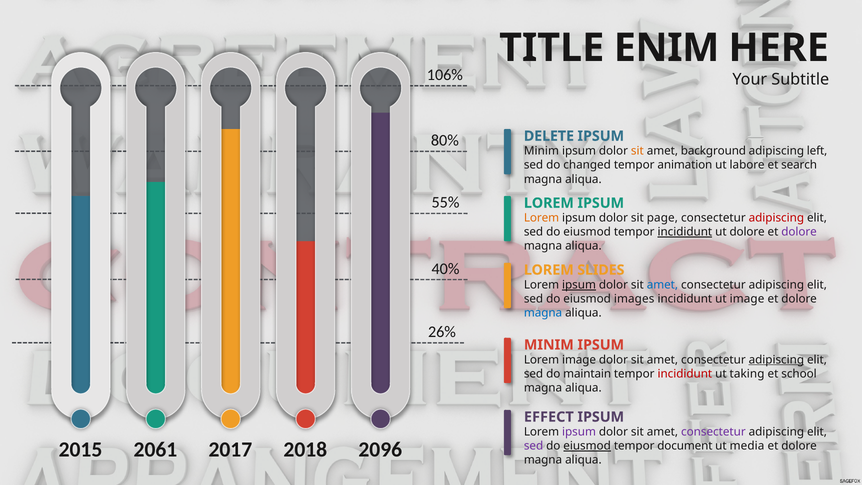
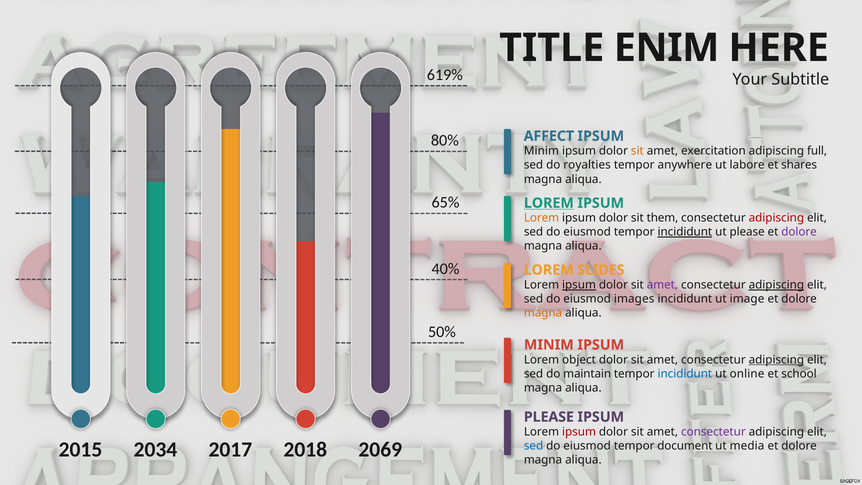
106%: 106% -> 619% (445, 75)
DELETE: DELETE -> AFFECT (549, 136)
background: background -> exercitation (713, 151)
left: left -> full (817, 151)
changed: changed -> royalties (587, 165)
animation: animation -> anywhere (685, 165)
search: search -> shares (799, 165)
55%: 55% -> 65% (445, 203)
LOREM underline: none -> present (549, 203)
page: page -> them (662, 218)
ut dolore: dolore -> please (747, 232)
amet colour: blue -> purple (662, 285)
adipiscing underline: none -> present (776, 285)
magna colour: blue -> orange (543, 313)
26%: 26% -> 50% (442, 332)
Lorem image: image -> object (579, 360)
incididunt colour: red -> blue (685, 374)
taking: taking -> online (747, 374)
EFFECT: EFFECT -> PLEASE (549, 417)
ipsum colour: purple -> red (579, 432)
2061: 2061 -> 2034 (155, 450)
2096: 2096 -> 2069 (380, 450)
sed colour: purple -> blue (534, 446)
eiusmod underline: present -> none (587, 446)
